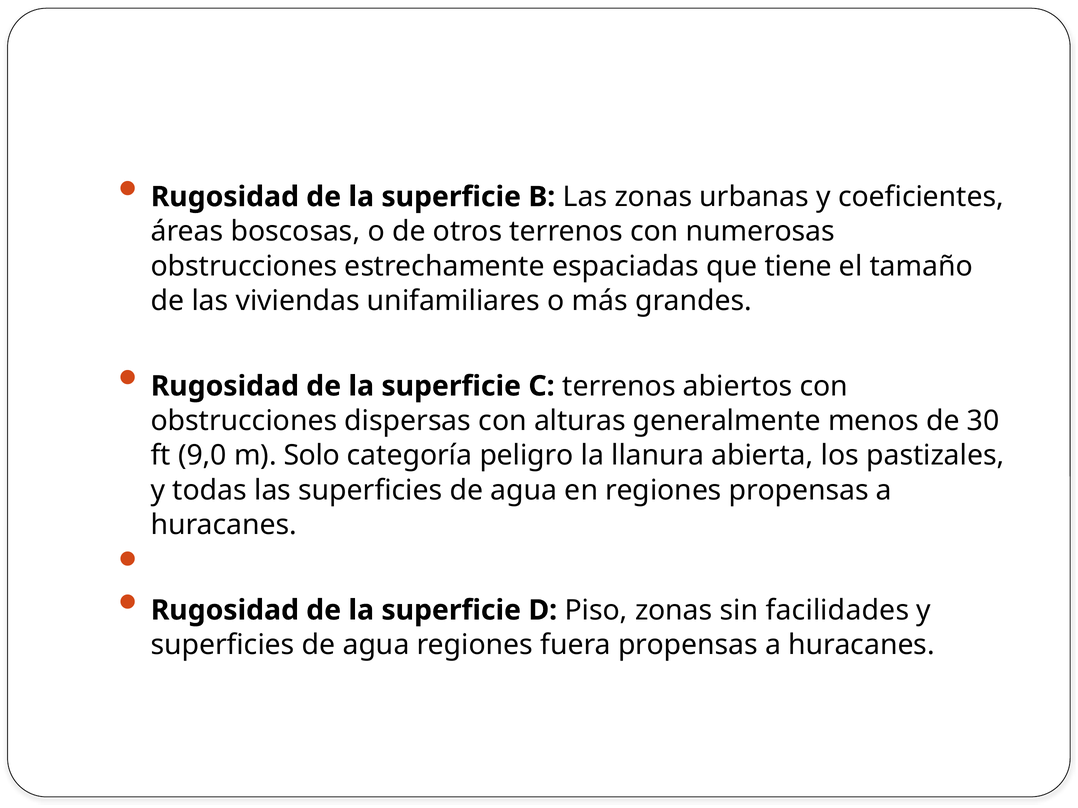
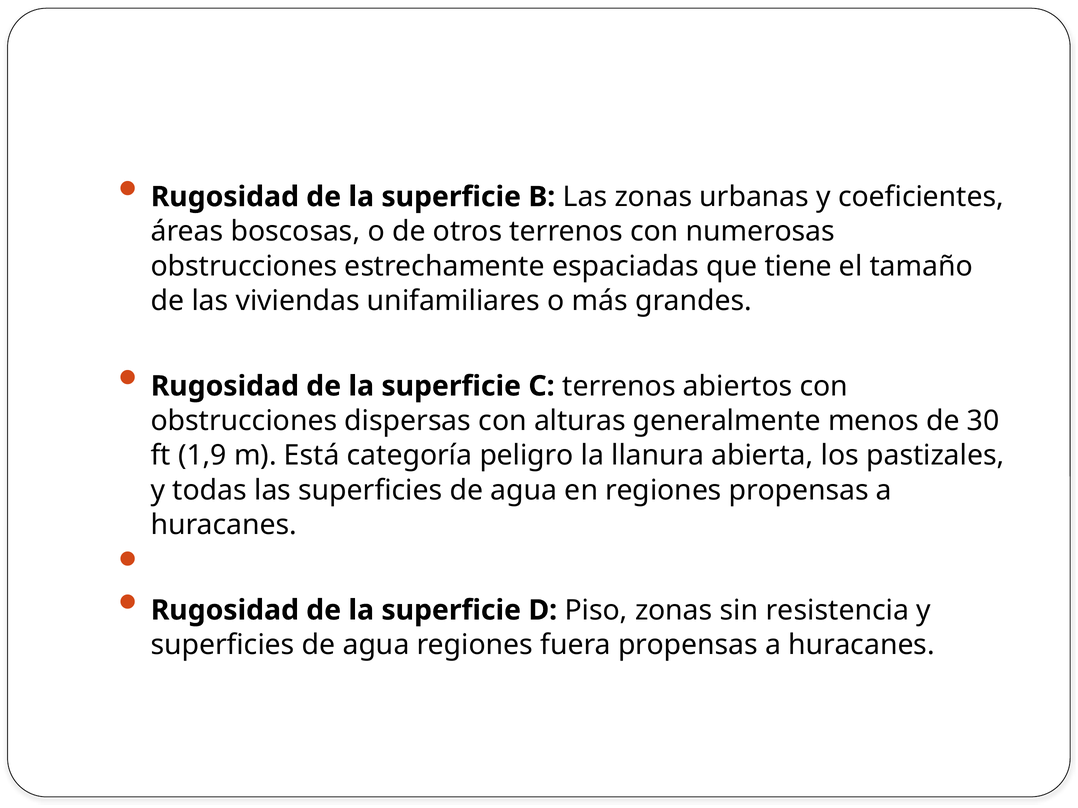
9,0: 9,0 -> 1,9 (202, 456)
Solo: Solo -> Está (312, 456)
facilidades: facilidades -> resistencia (837, 611)
